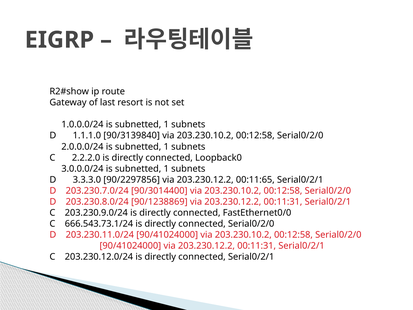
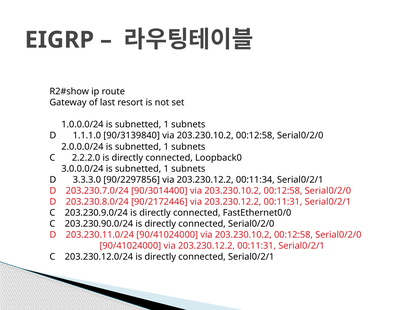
00:11:65: 00:11:65 -> 00:11:34 (255, 180)
90/1238869: 90/1238869 -> 90/2172446 (159, 202)
666.543.73.1/24: 666.543.73.1/24 -> 203.230.90.0/24 (99, 224)
